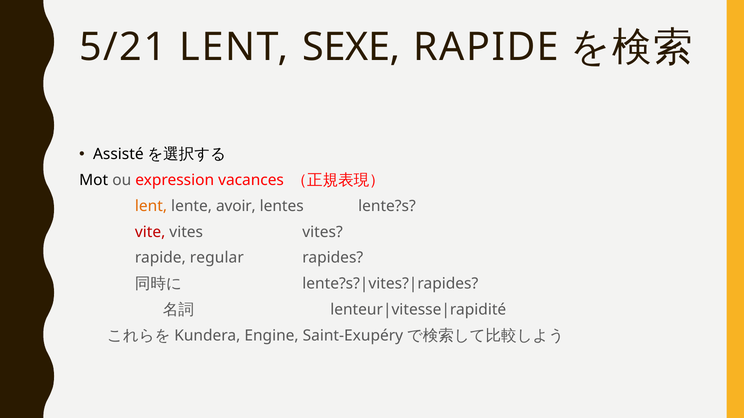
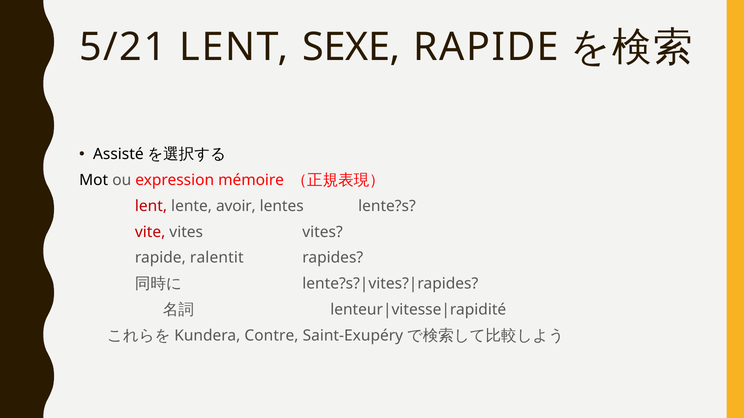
vacances: vacances -> mémoire (251, 180)
lent colour: orange -> red (151, 206)
regular: regular -> ralentit (217, 258)
Engine: Engine -> Contre (271, 336)
